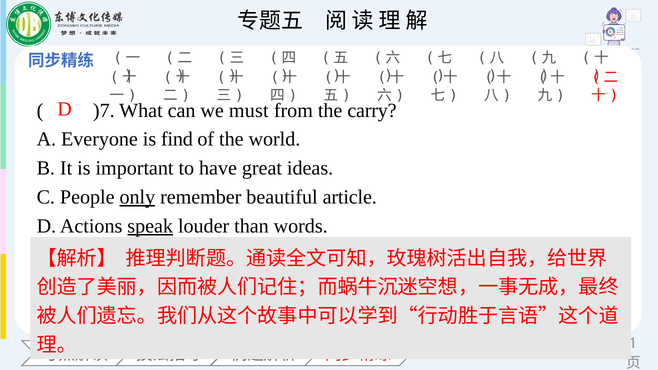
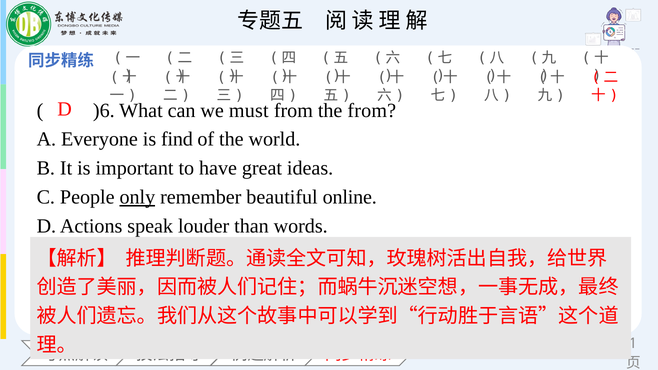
)7: )7 -> )6 (104, 110)
the carry: carry -> from (372, 110)
article: article -> online (350, 197)
speak underline: present -> none (150, 226)
